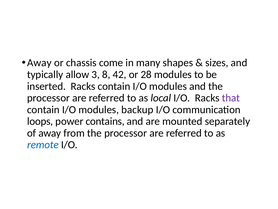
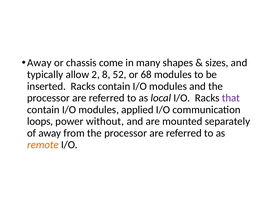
3: 3 -> 2 (96, 74)
42: 42 -> 52 (120, 74)
28: 28 -> 68 (146, 74)
backup: backup -> applied (137, 109)
contains: contains -> without (105, 121)
remote colour: blue -> orange (43, 144)
